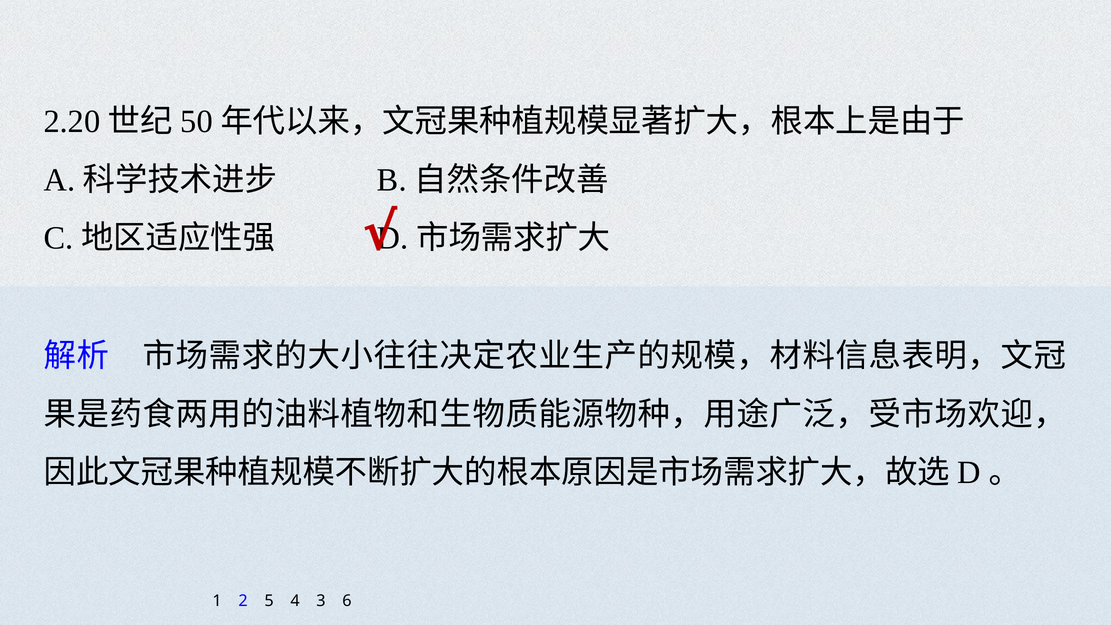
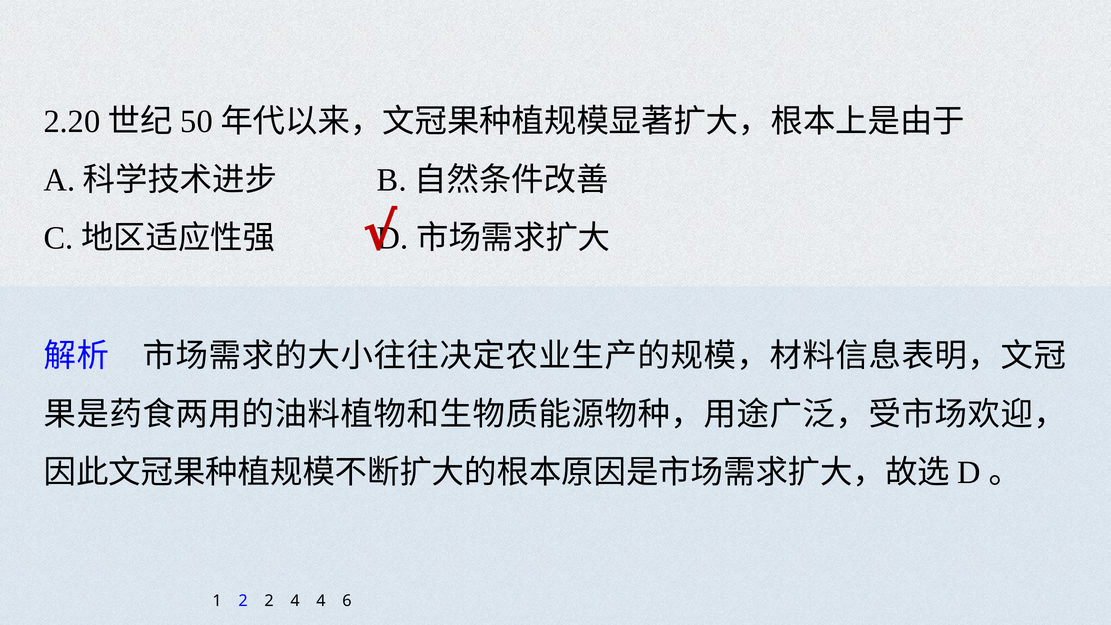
2 5: 5 -> 2 (269, 601)
4 3: 3 -> 4 (321, 601)
